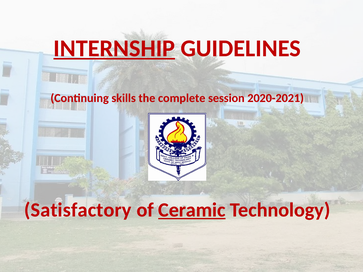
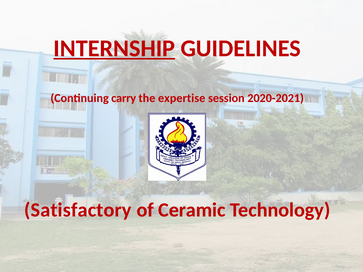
skills: skills -> carry (124, 98)
complete: complete -> expertise (182, 98)
Ceramic underline: present -> none (192, 210)
